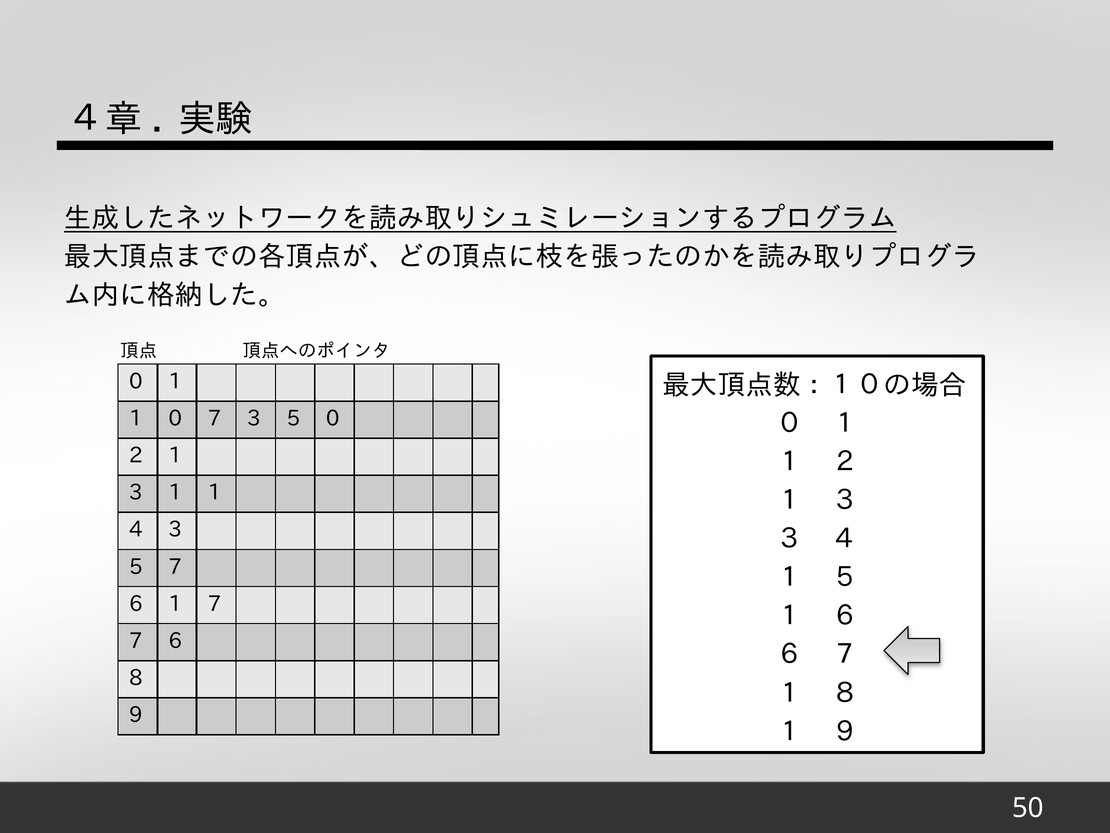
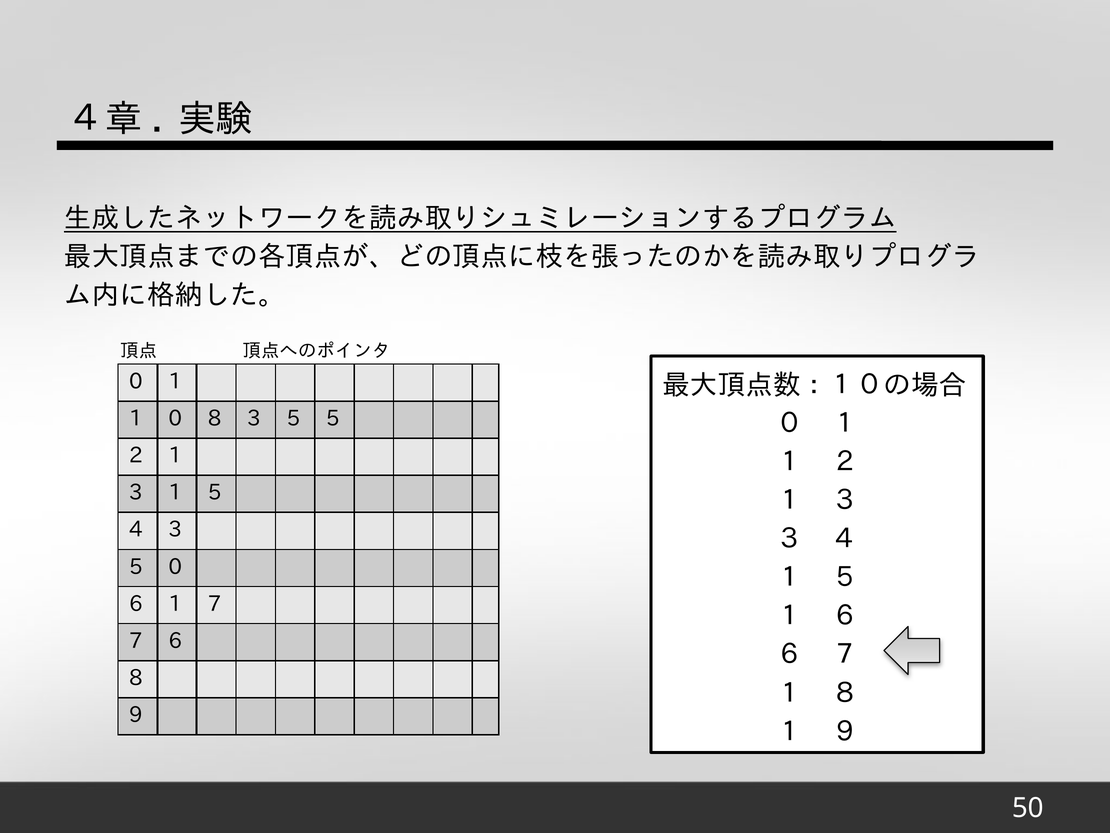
0 7: 7 -> 8 (215, 418)
5 0: 0 -> 5 (333, 418)
3 1 1: 1 -> 5 (215, 492)
5 7: 7 -> 0 (175, 567)
